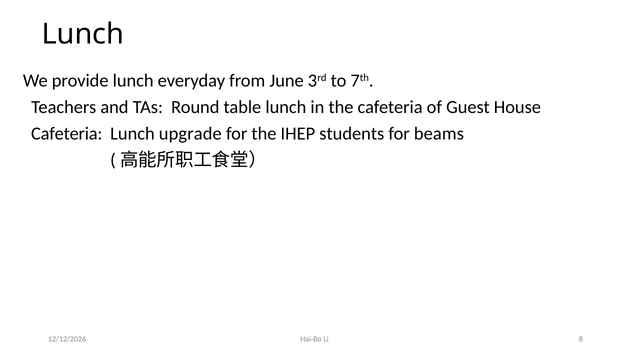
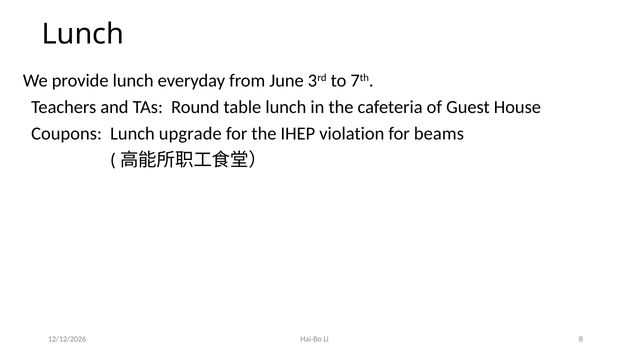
Cafeteria: Cafeteria -> Coupons (67, 134)
students: students -> violation (352, 134)
